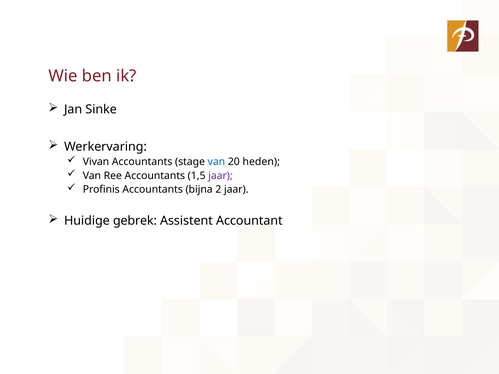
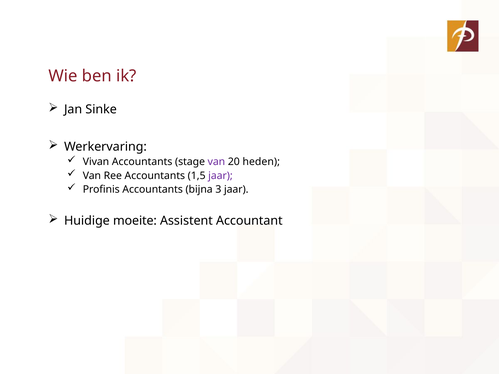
van colour: blue -> purple (216, 162)
2: 2 -> 3 (218, 190)
gebrek: gebrek -> moeite (135, 221)
